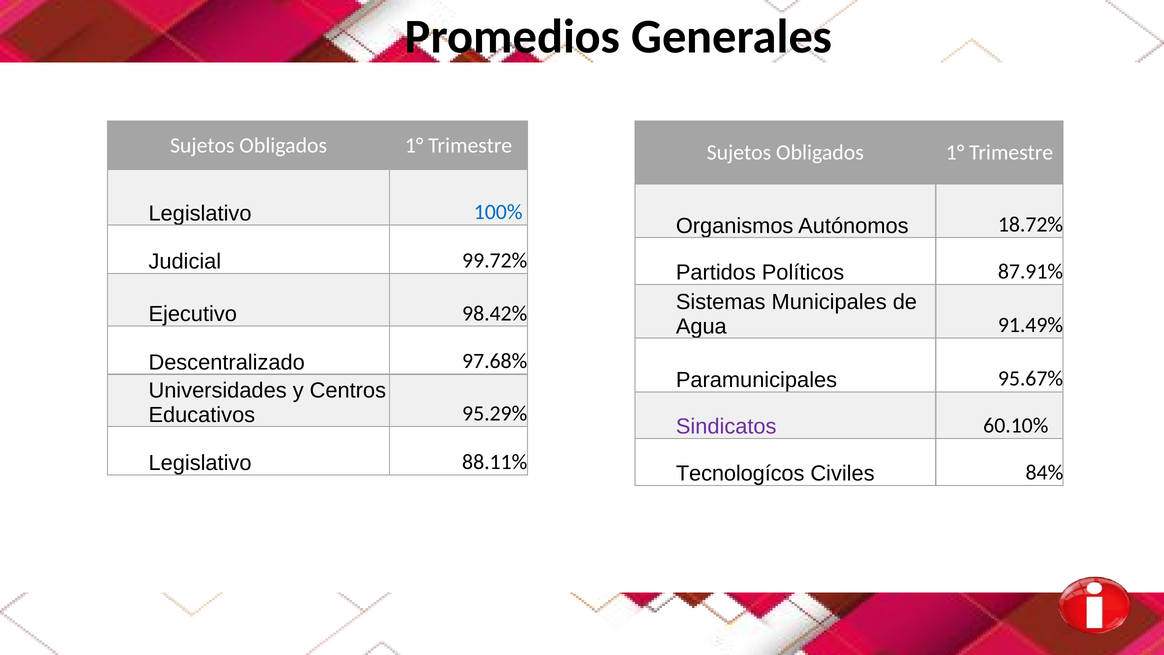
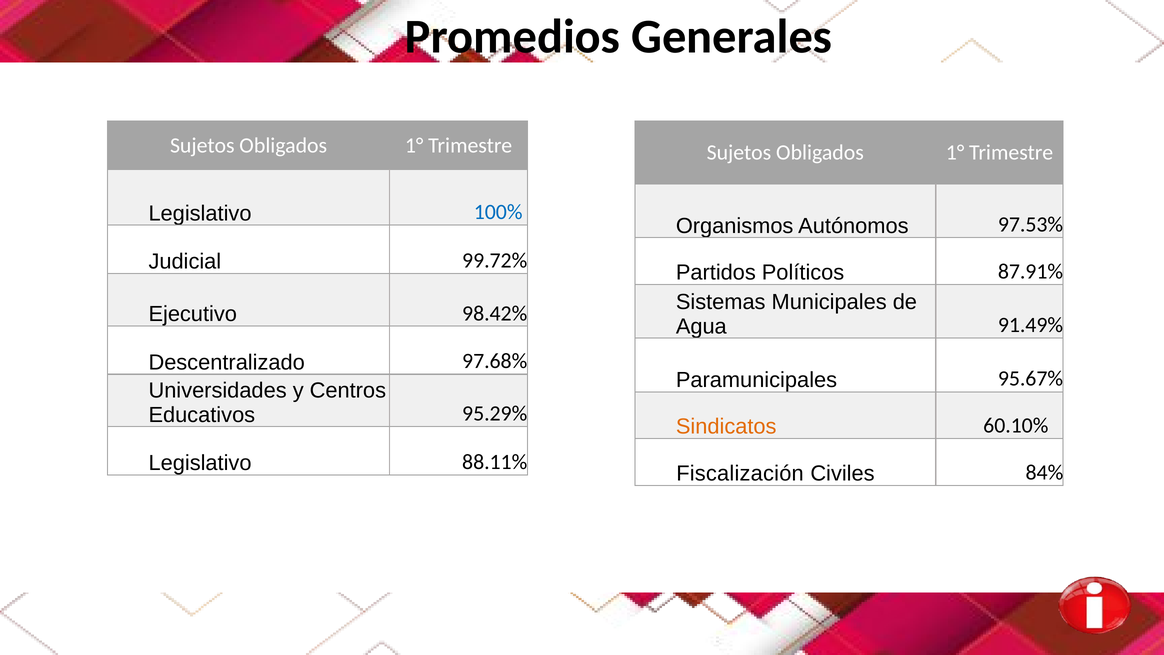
18.72%: 18.72% -> 97.53% (1030, 225)
Sindicatos colour: purple -> orange (726, 427)
Tecnologícos: Tecnologícos -> Fiscalización (740, 473)
